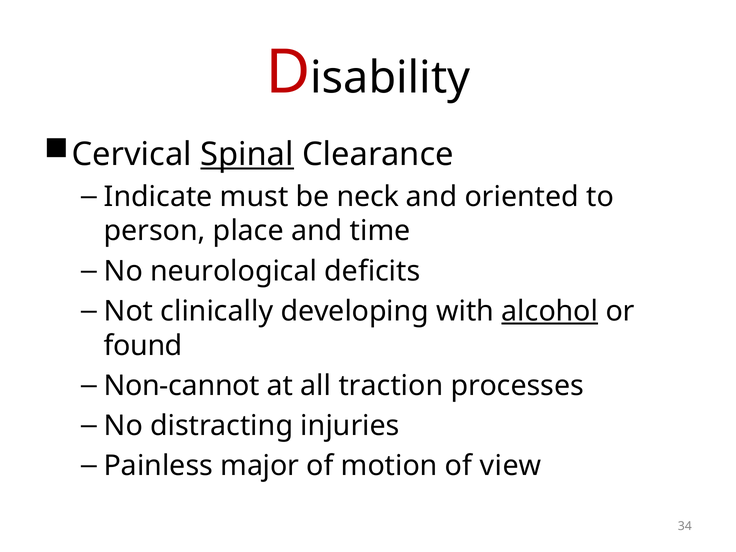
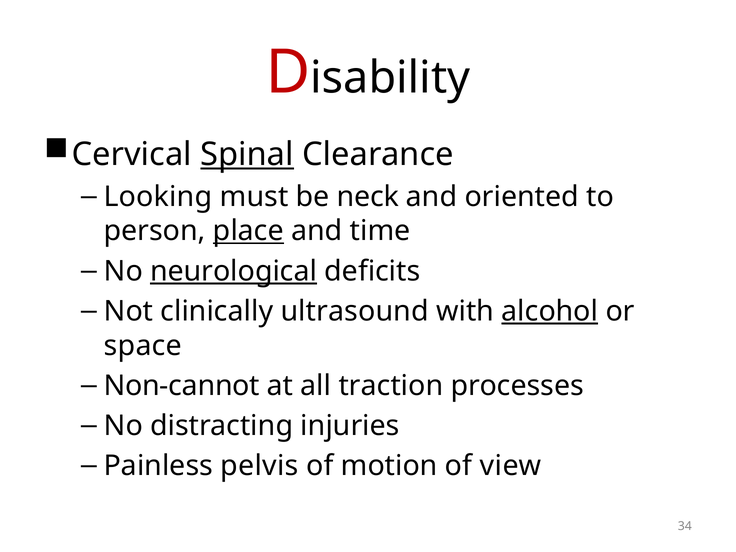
Indicate: Indicate -> Looking (158, 197)
place underline: none -> present (248, 231)
neurological underline: none -> present (234, 271)
developing: developing -> ultrasound (355, 311)
found: found -> space (143, 346)
major: major -> pelvis (260, 466)
